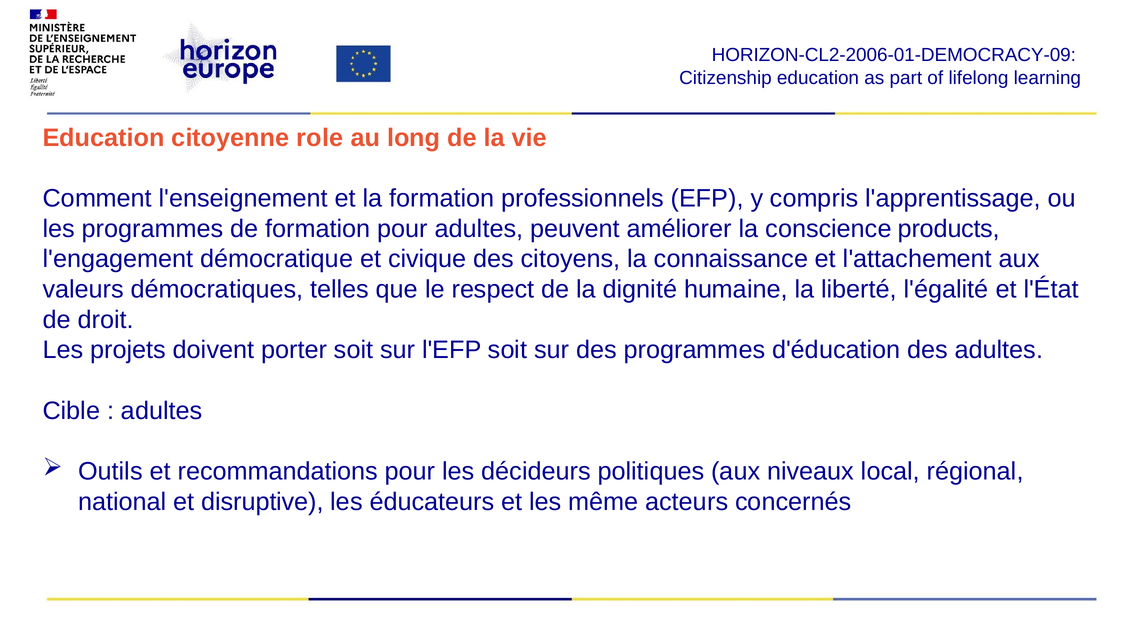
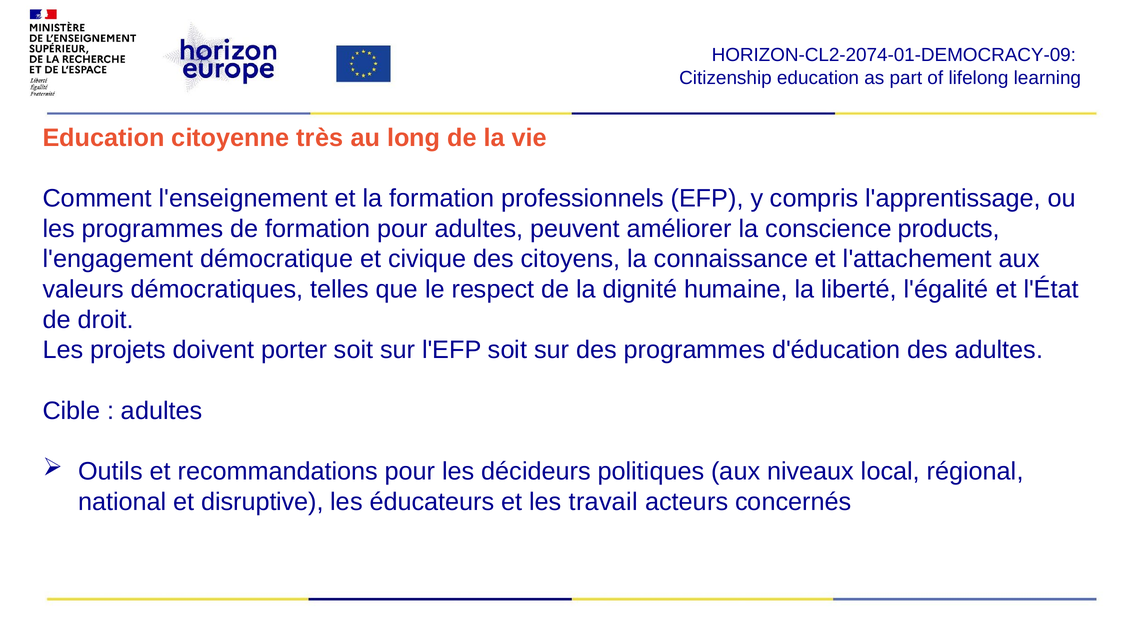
HORIZON-CL2-2006-01-DEMOCRACY-09: HORIZON-CL2-2006-01-DEMOCRACY-09 -> HORIZON-CL2-2074-01-DEMOCRACY-09 (894, 55)
role: role -> très (320, 138)
même: même -> travail (603, 502)
